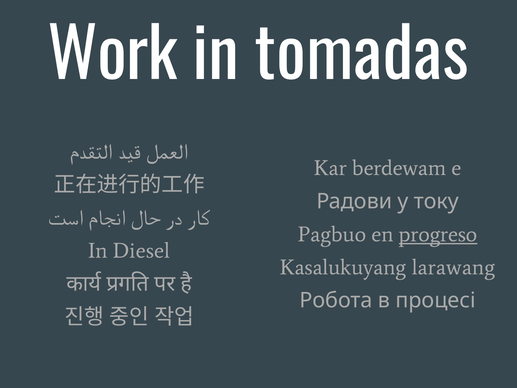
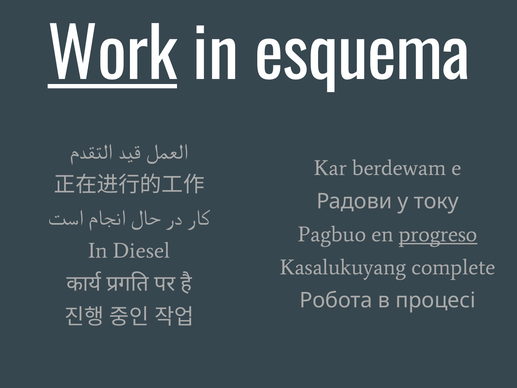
Work underline: none -> present (112, 57)
tomadas: tomadas -> esquema (362, 57)
larawang: larawang -> complete (453, 267)
